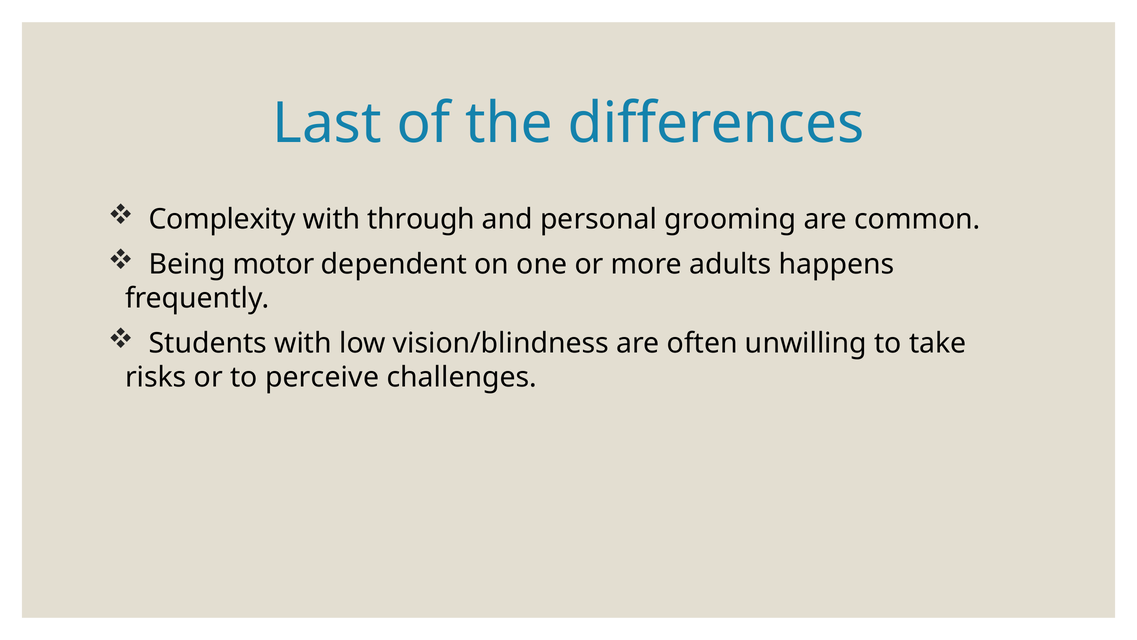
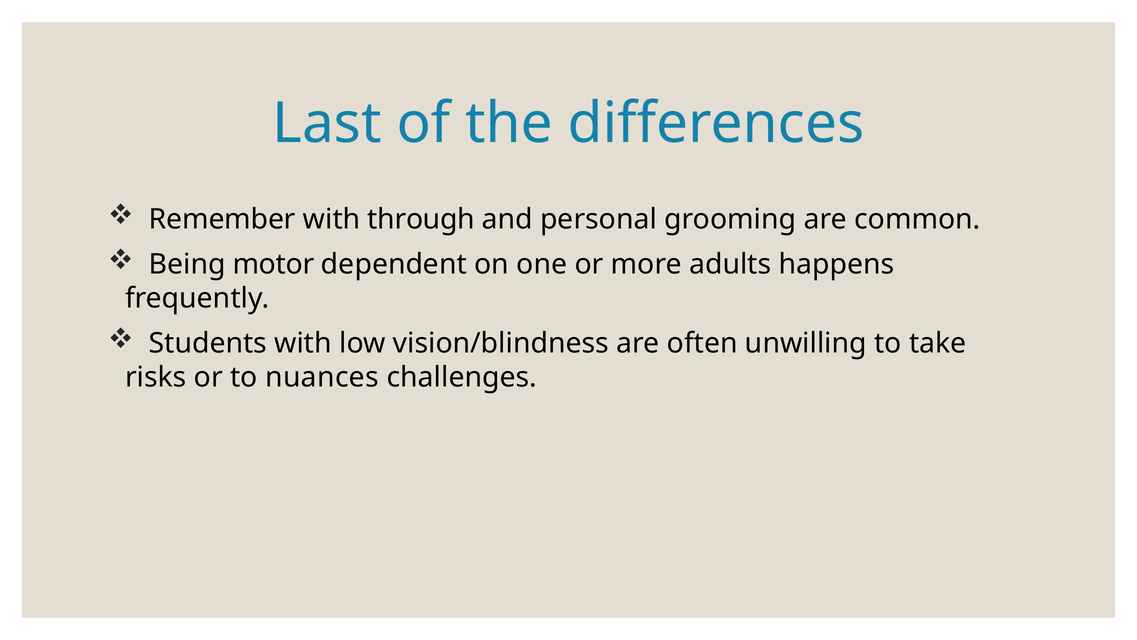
Complexity: Complexity -> Remember (222, 219)
perceive: perceive -> nuances (322, 377)
